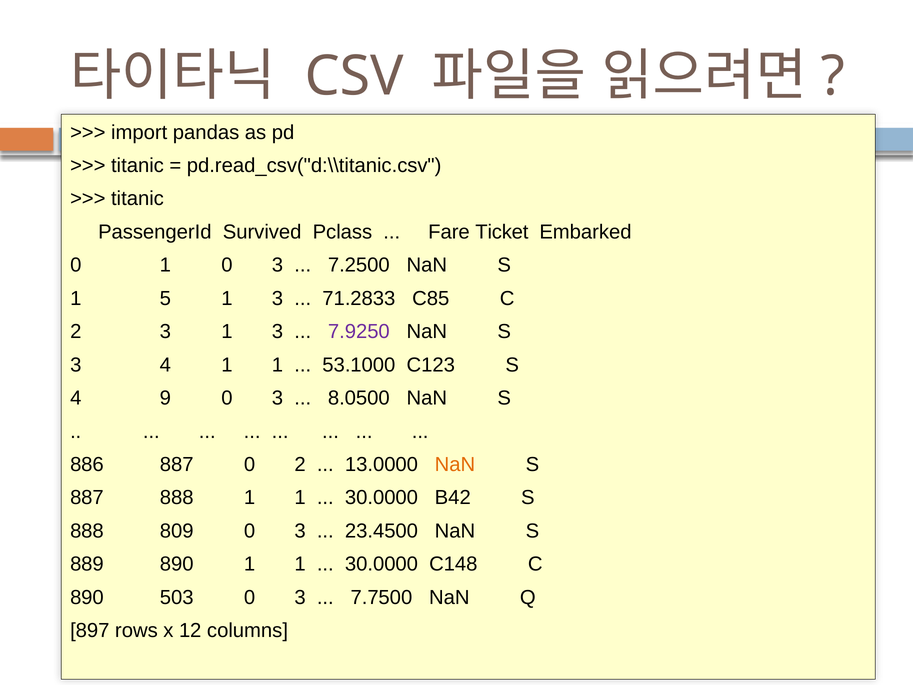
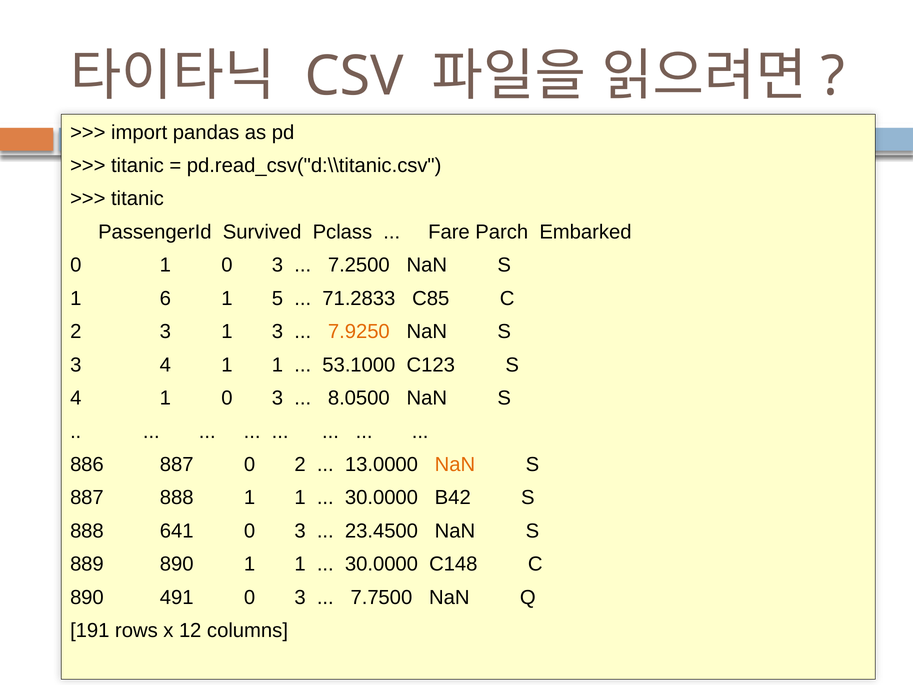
Ticket: Ticket -> Parch (502, 232)
5: 5 -> 6 (165, 298)
3: 3 -> 5 (277, 298)
7.9250 colour: purple -> orange (359, 332)
9: 9 -> 1 (165, 398)
809: 809 -> 641 (177, 531)
503: 503 -> 491 (177, 597)
897: 897 -> 191 (90, 630)
